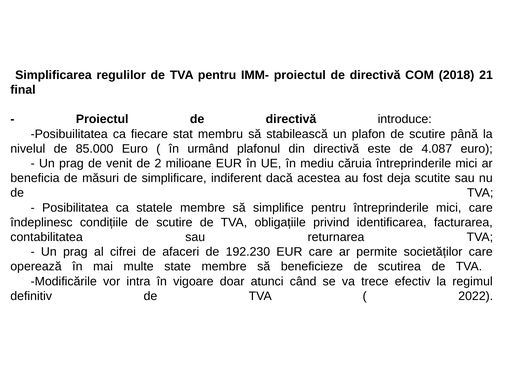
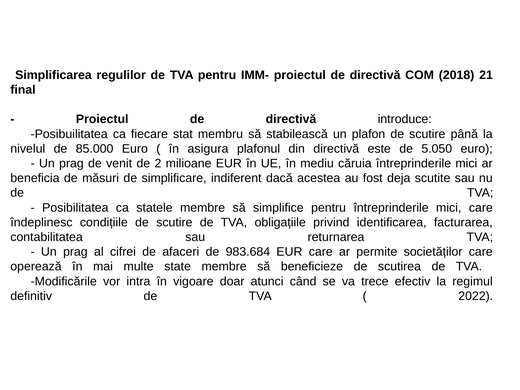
urmând: urmând -> asigura (208, 149)
4.087: 4.087 -> 5.050 (437, 149)
192.230: 192.230 -> 983.684 (248, 252)
